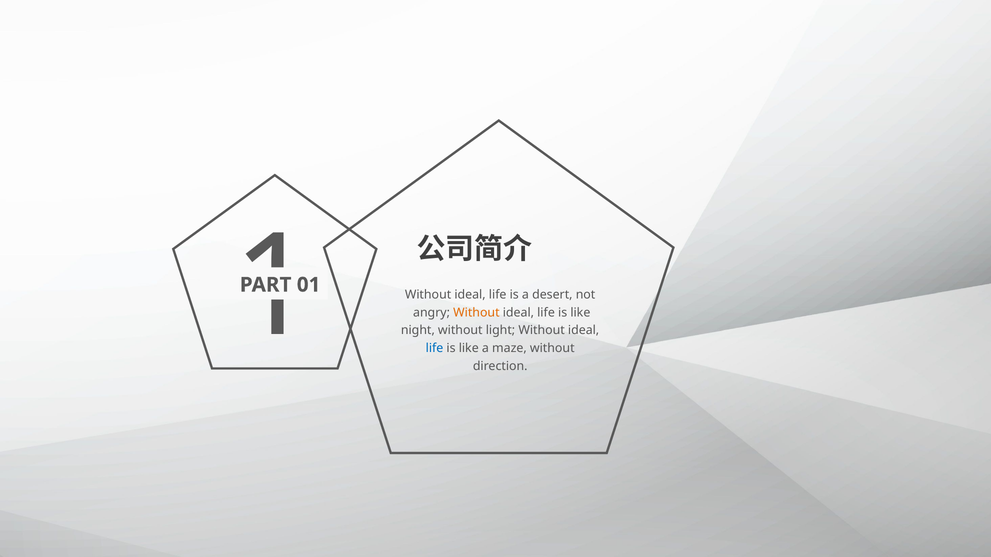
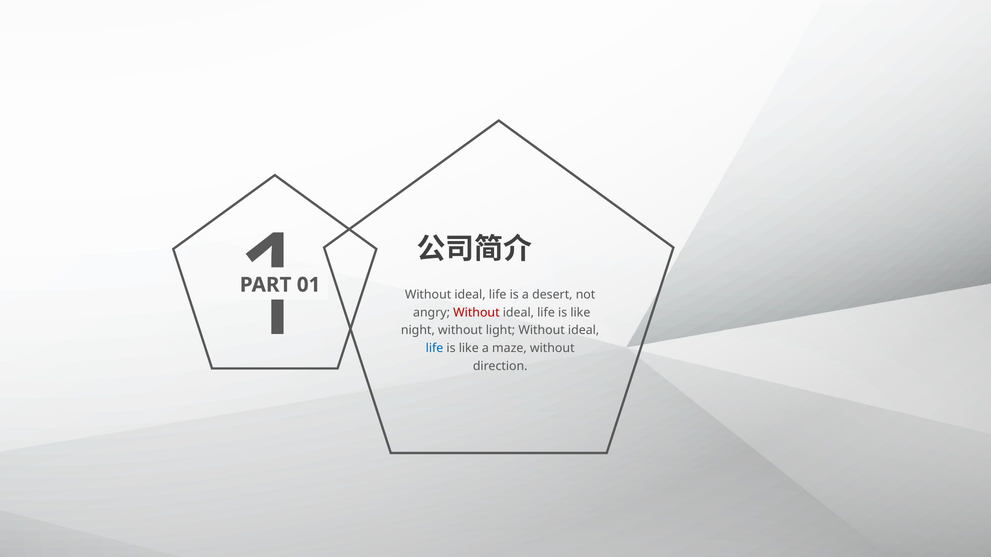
Without colour: orange -> red (476, 313)
